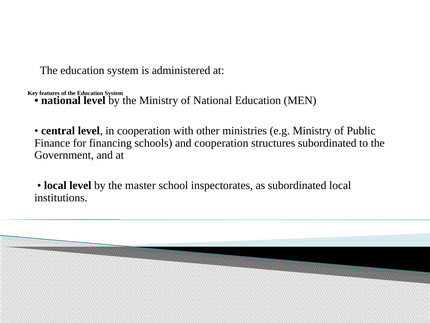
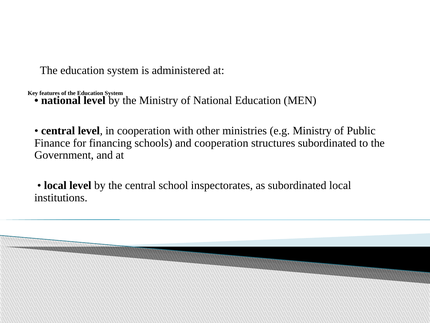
the master: master -> central (140, 185)
